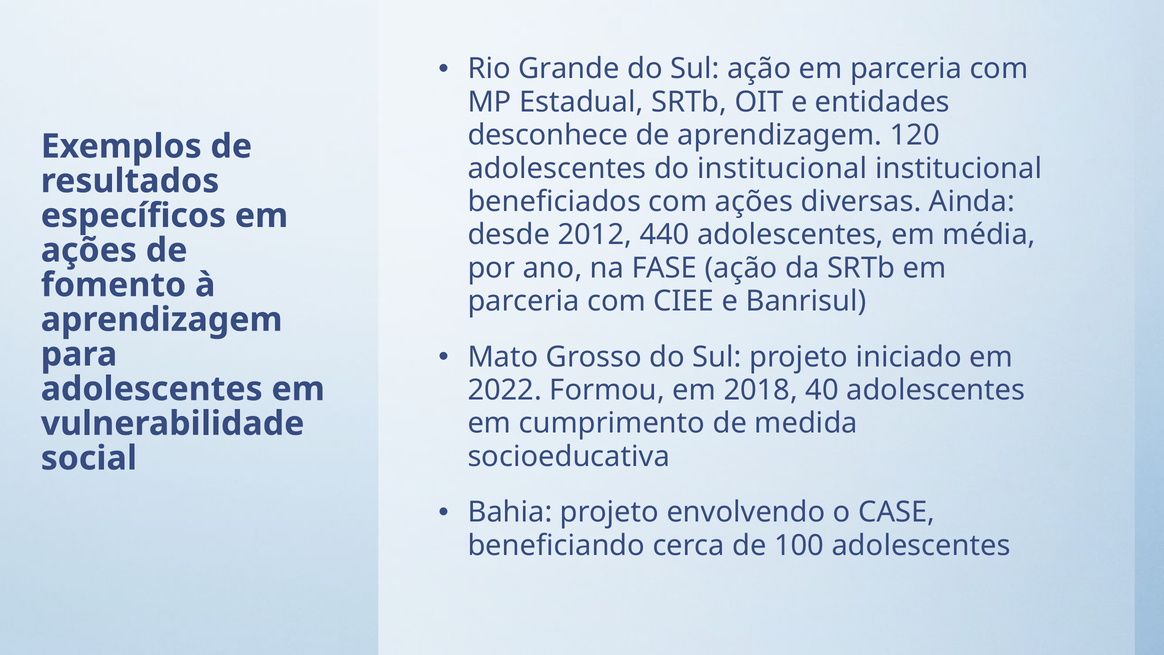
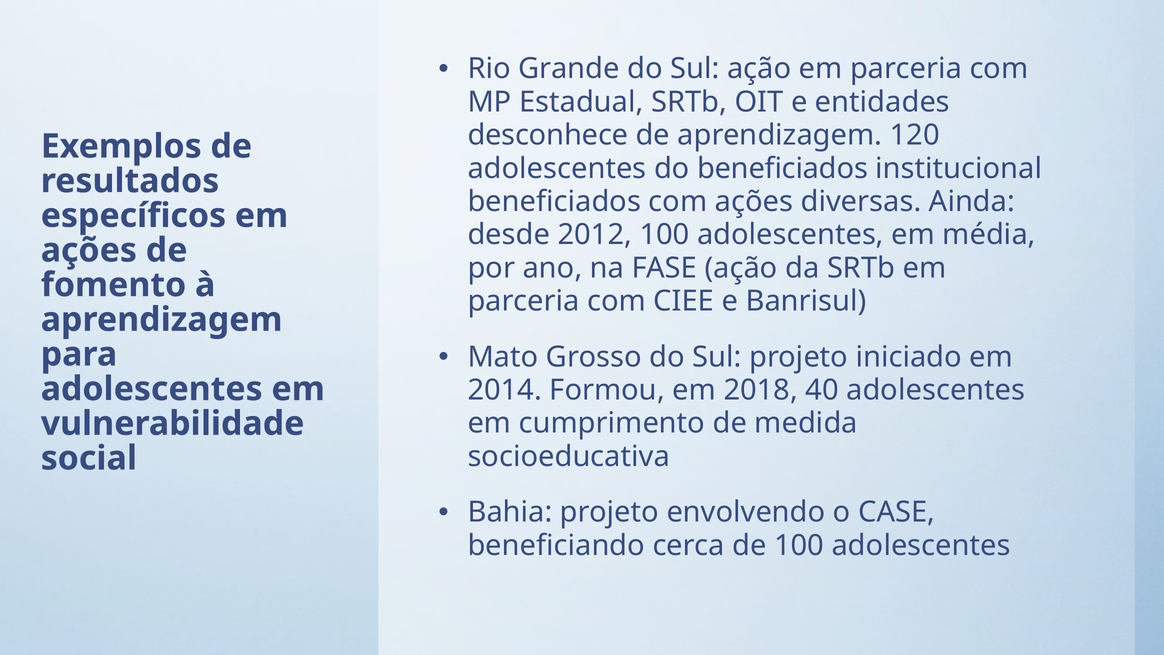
do institucional: institucional -> beneficiados (783, 168)
2012 440: 440 -> 100 (665, 235)
2022: 2022 -> 2014 (505, 390)
